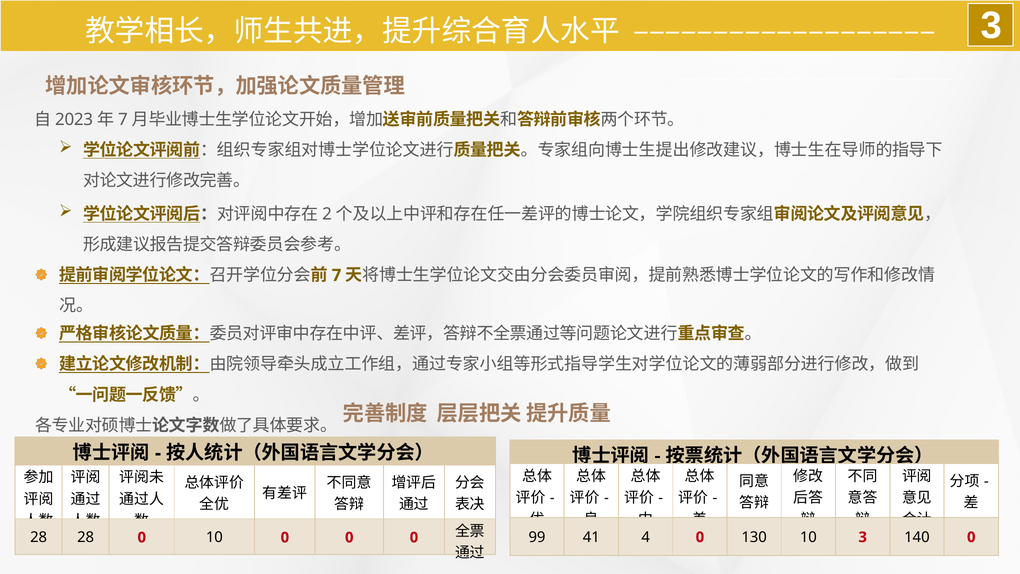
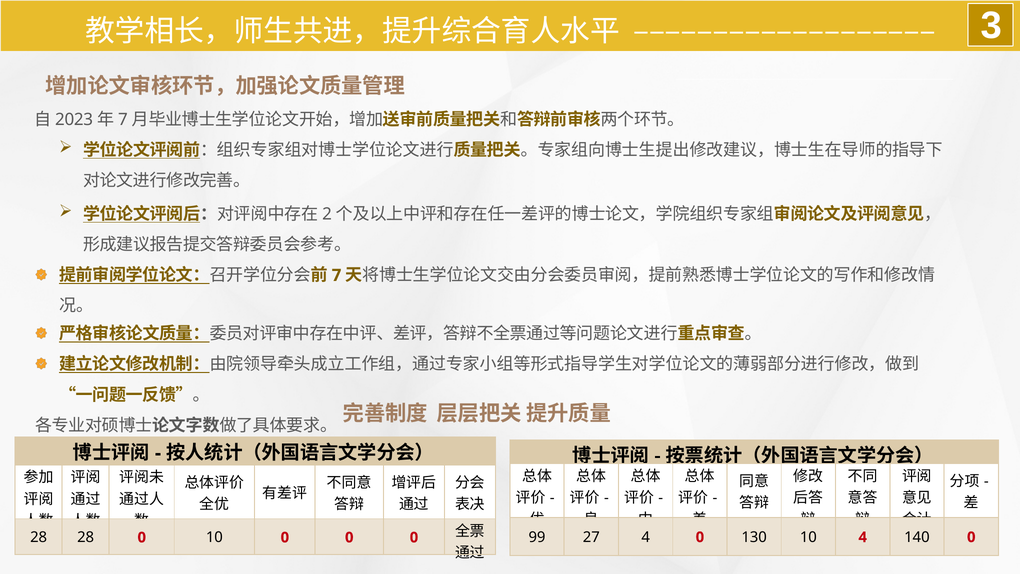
41: 41 -> 27 (591, 537)
10 3: 3 -> 4 (863, 537)
